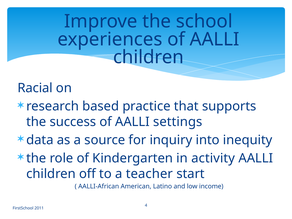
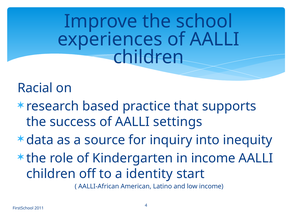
in activity: activity -> income (213, 158)
teacher: teacher -> identity (149, 174)
